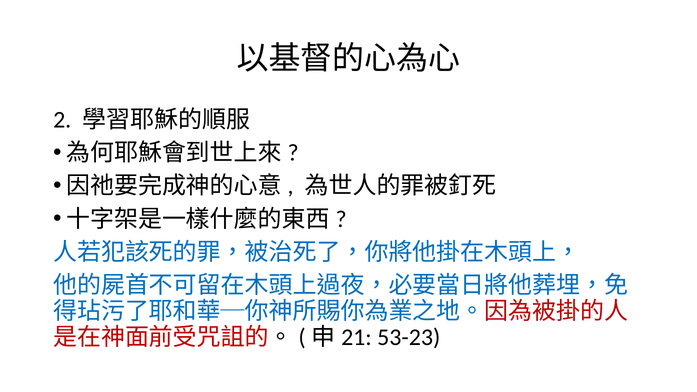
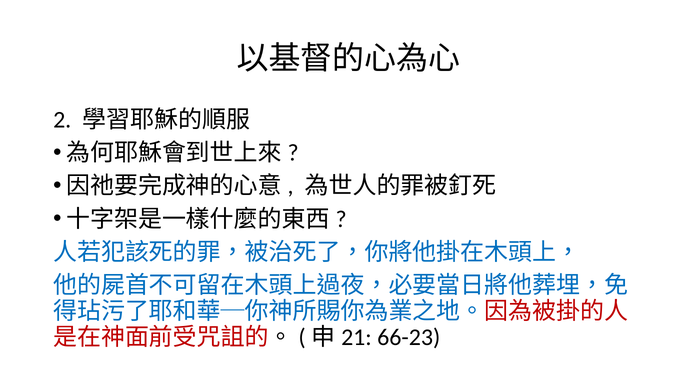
53-23: 53-23 -> 66-23 (409, 337)
